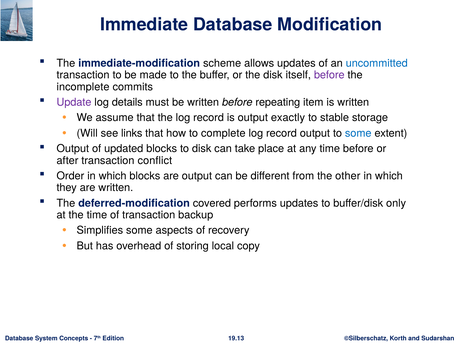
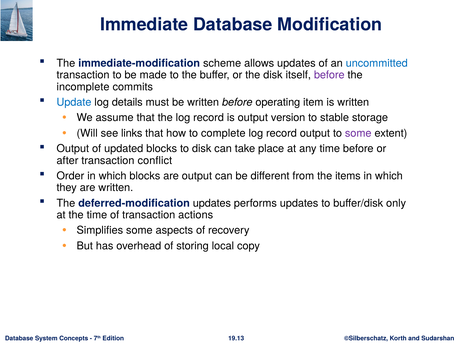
Update colour: purple -> blue (74, 102)
repeating: repeating -> operating (278, 102)
exactly: exactly -> version (288, 118)
some colour: blue -> purple (358, 133)
other: other -> items (348, 176)
deferred-modification covered: covered -> updates (212, 203)
backup: backup -> actions (196, 215)
